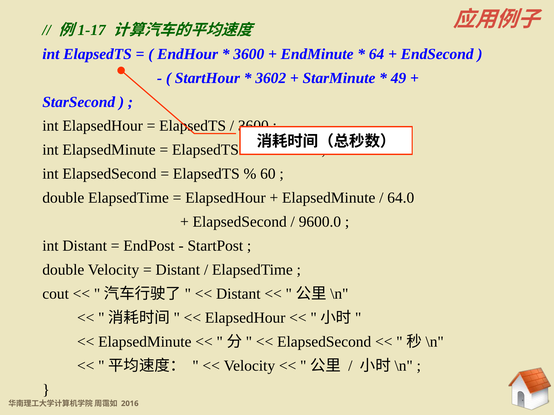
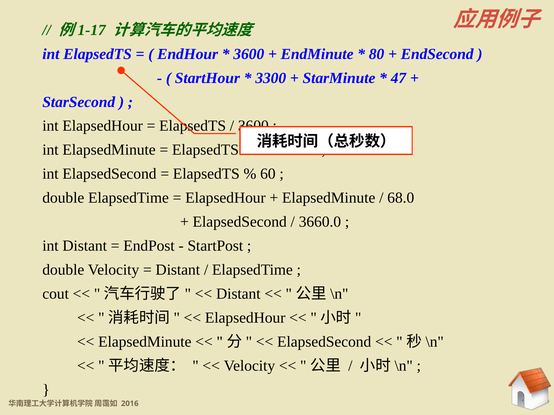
64: 64 -> 80 (377, 54)
3602: 3602 -> 3300 (271, 78)
49: 49 -> 47 (398, 78)
64.0: 64.0 -> 68.0 (401, 198)
9600.0: 9600.0 -> 3660.0 (320, 222)
